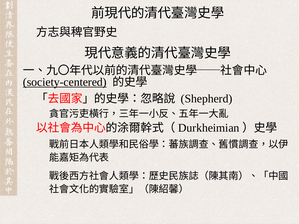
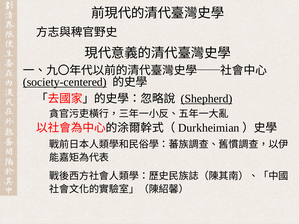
Shepherd underline: none -> present (207, 99)
